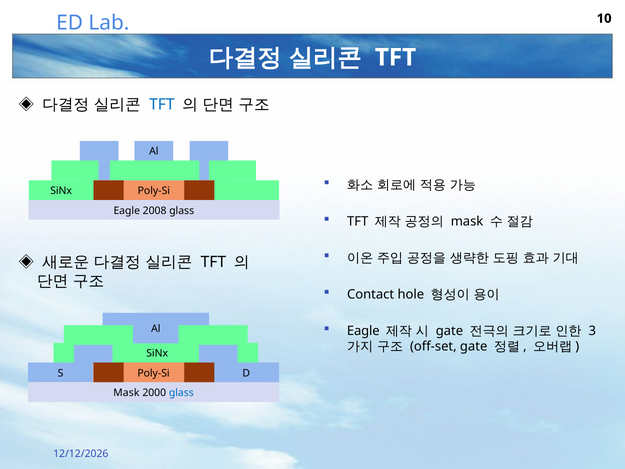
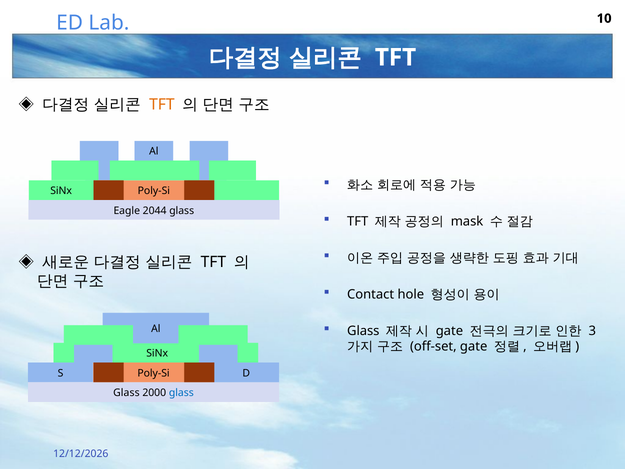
TFT colour: blue -> orange (162, 105)
2008: 2008 -> 2044 (155, 210)
Eagle: Eagle -> Glass (363, 331)
Mask: Mask -> Glass (126, 393)
